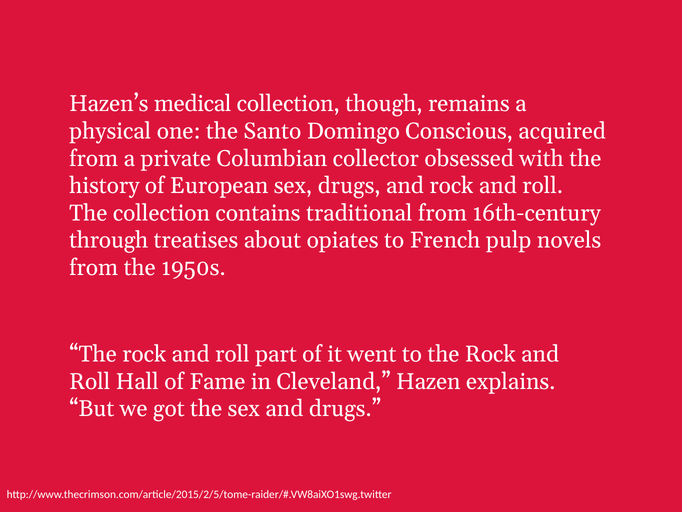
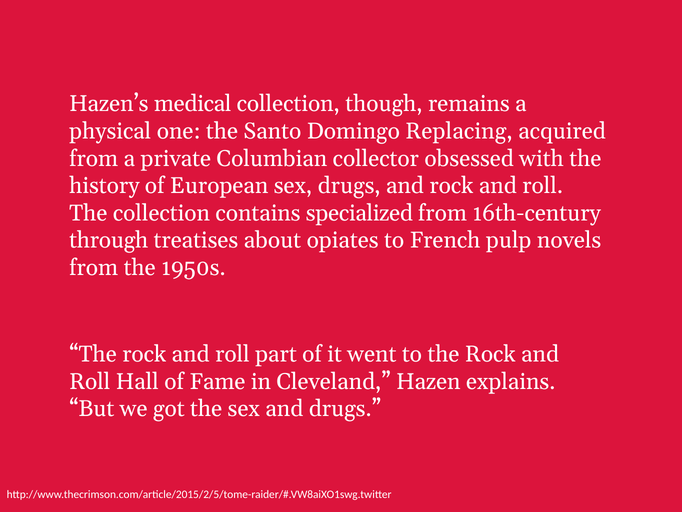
Conscious: Conscious -> Replacing (459, 131)
traditional: traditional -> specialized (359, 213)
